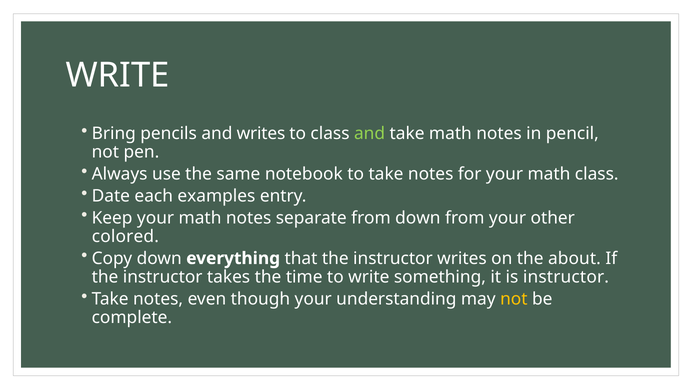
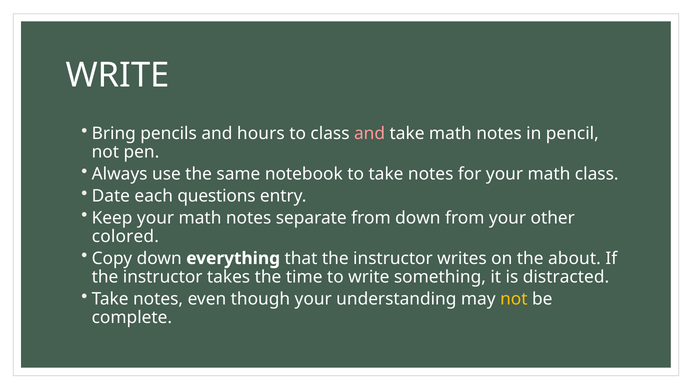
and writes: writes -> hours (261, 134)
and colour: light green -> pink (370, 134)
examples: examples -> questions (216, 196)
is instructor: instructor -> distracted (566, 277)
